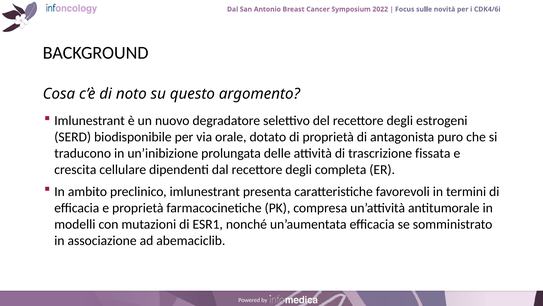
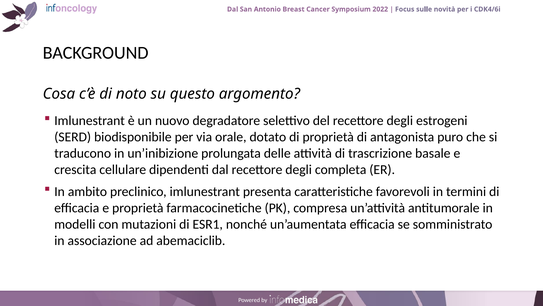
fissata: fissata -> basale (433, 153)
